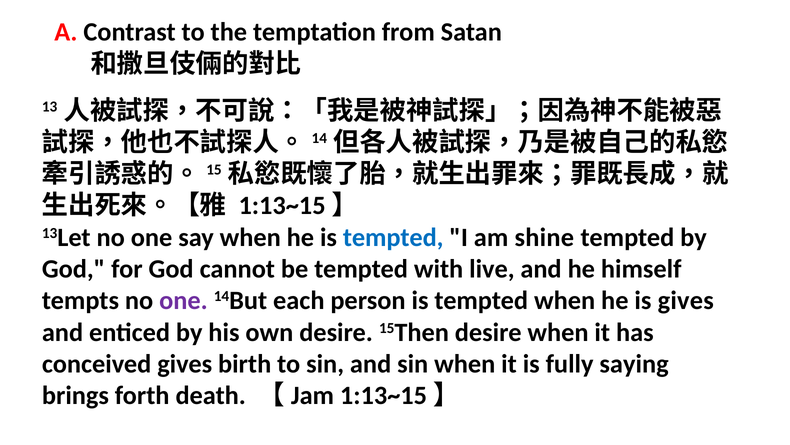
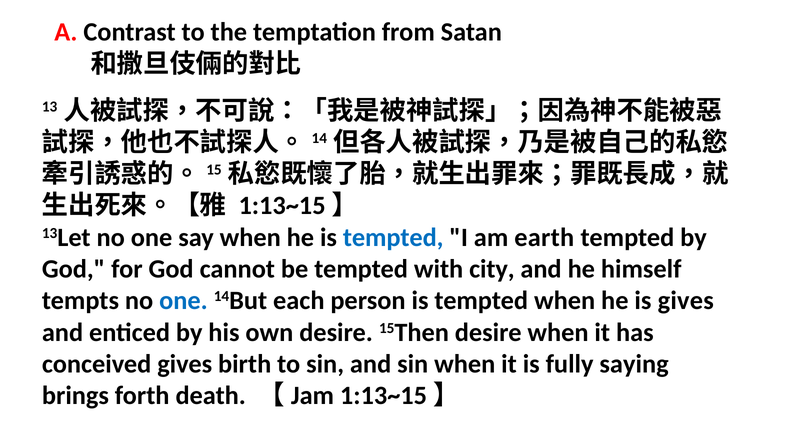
shine: shine -> earth (544, 237)
live: live -> city (492, 269)
one colour: purple -> blue (183, 300)
